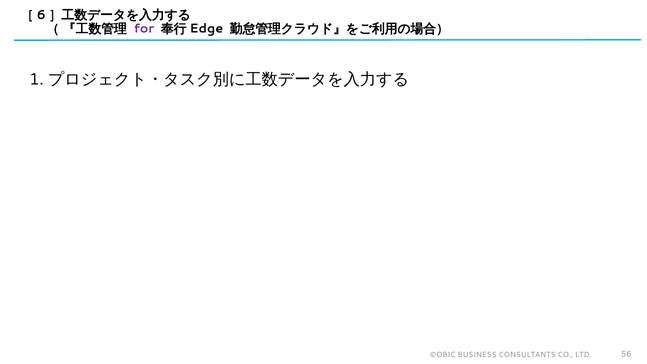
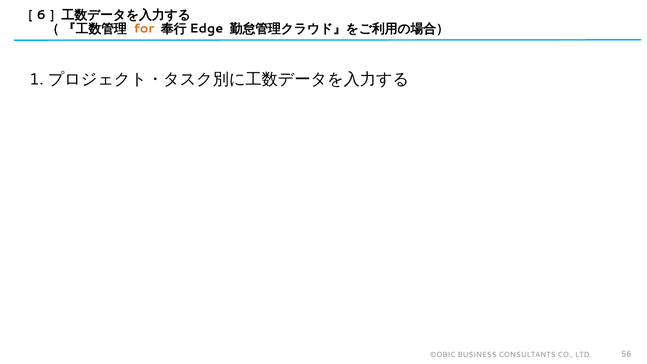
for colour: purple -> orange (144, 29)
